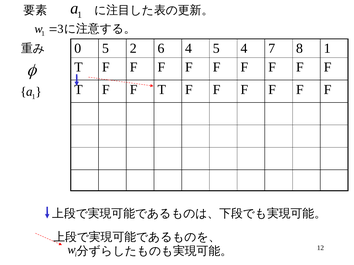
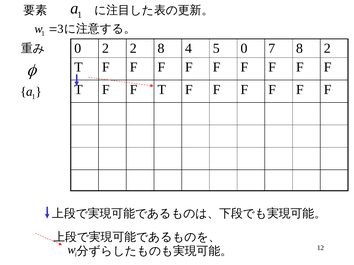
0 5: 5 -> 2 (105, 48)
2 6: 6 -> 8 (161, 48)
5 4: 4 -> 0 (244, 48)
8 1: 1 -> 2 (327, 48)
